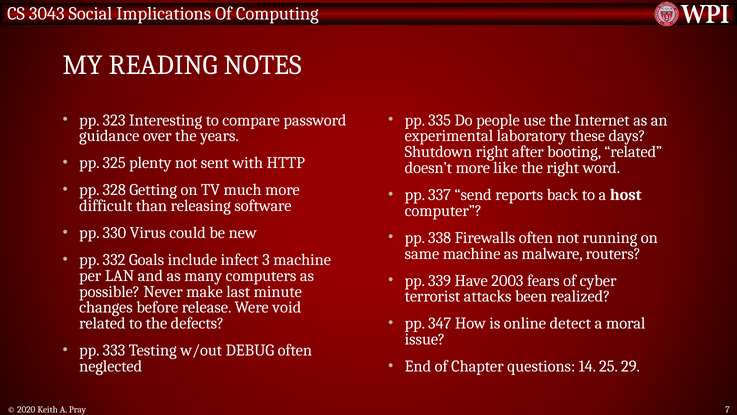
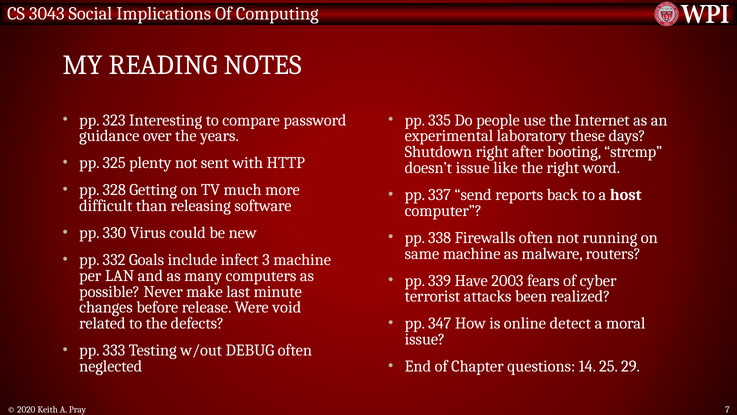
booting related: related -> strcmp (633, 152)
doesn’t more: more -> issue (473, 168)
